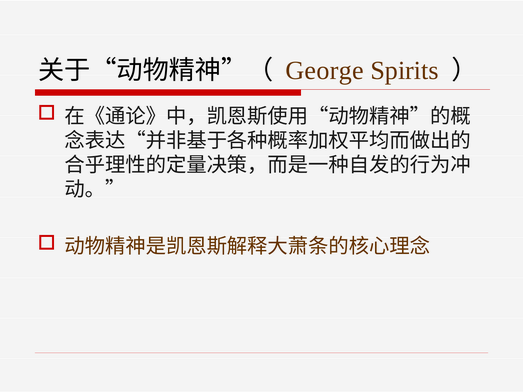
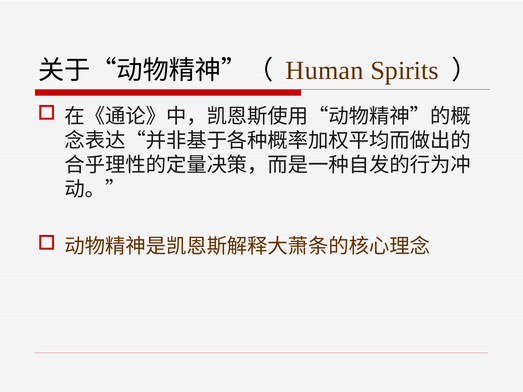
George: George -> Human (325, 70)
